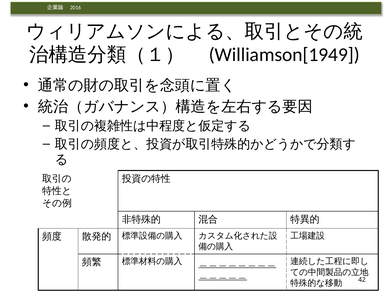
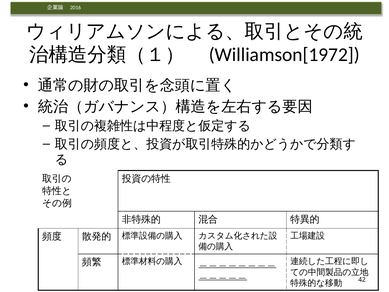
Williamson[1949: Williamson[1949 -> Williamson[1972 (284, 55)
